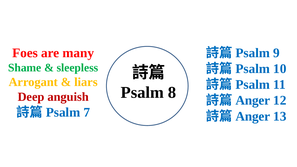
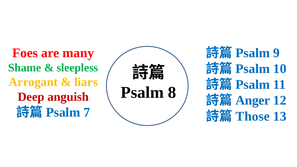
Anger: Anger -> Those (253, 116)
